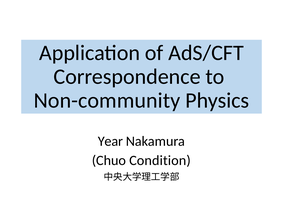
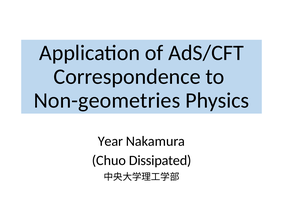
Non-community: Non-community -> Non-geometries (107, 101)
Condition: Condition -> Dissipated (160, 161)
